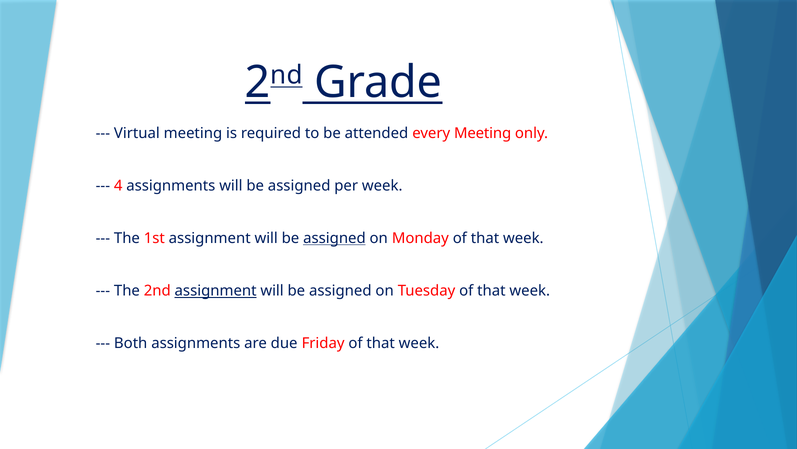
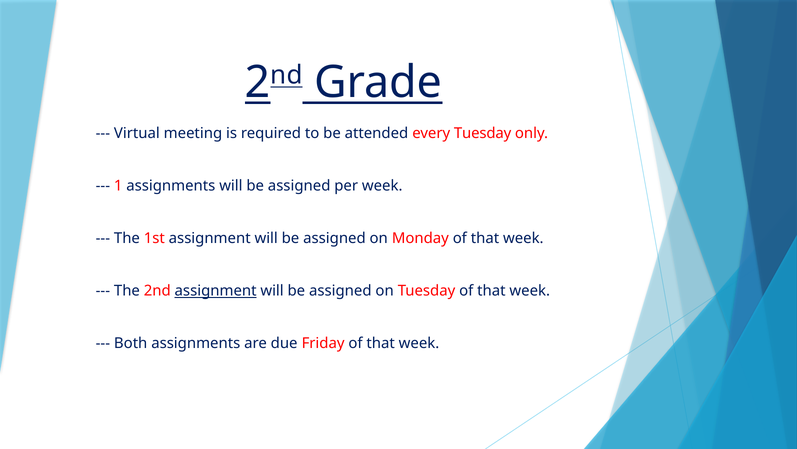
every Meeting: Meeting -> Tuesday (483, 133)
4: 4 -> 1 (118, 185)
assigned underline: present -> none (334, 238)
